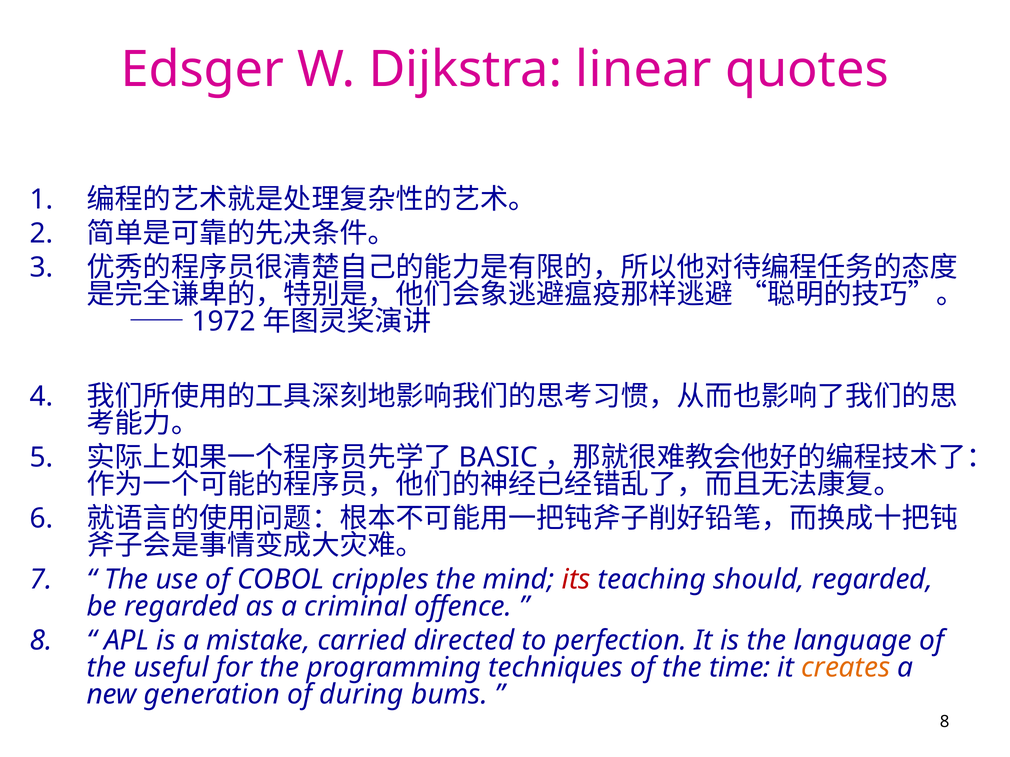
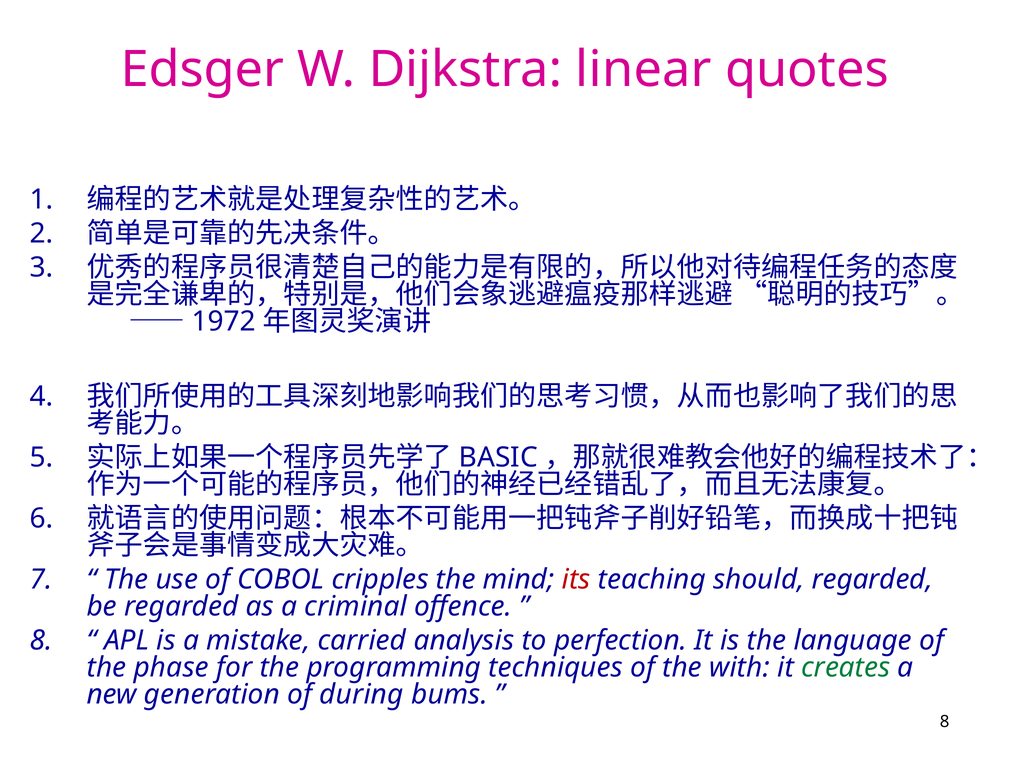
directed: directed -> analysis (464, 641)
useful: useful -> phase (171, 668)
time: time -> with (740, 668)
creates colour: orange -> green (846, 668)
